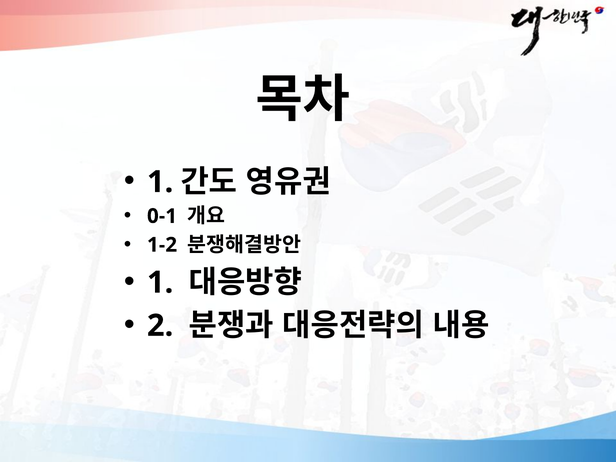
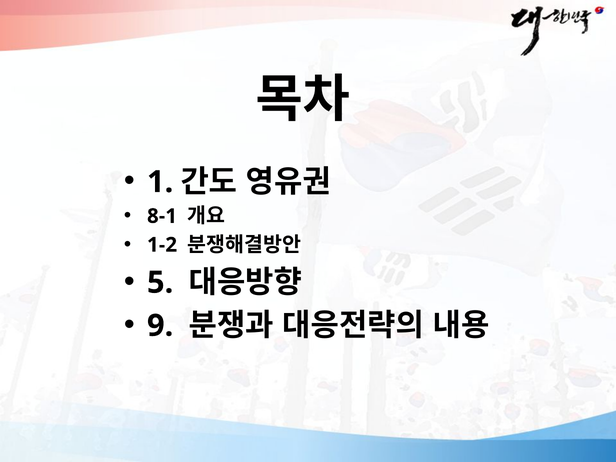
0-1: 0-1 -> 8-1 (162, 216)
1: 1 -> 5 (160, 283)
2: 2 -> 9 (160, 326)
